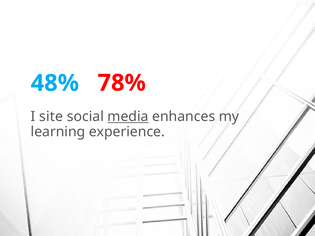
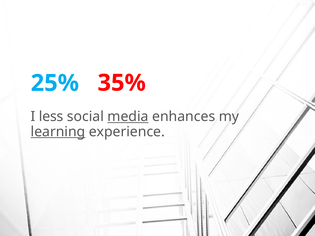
78%: 78% -> 35% (122, 83)
48%: 48% -> 25% (55, 83)
site: site -> less (51, 117)
learning underline: none -> present (58, 132)
